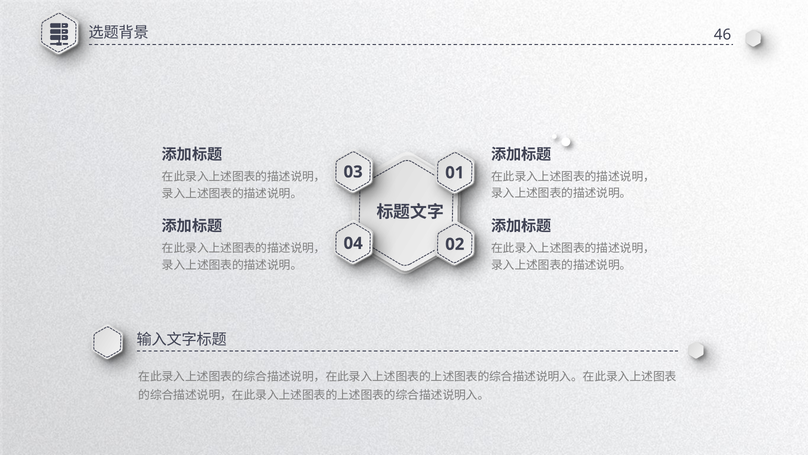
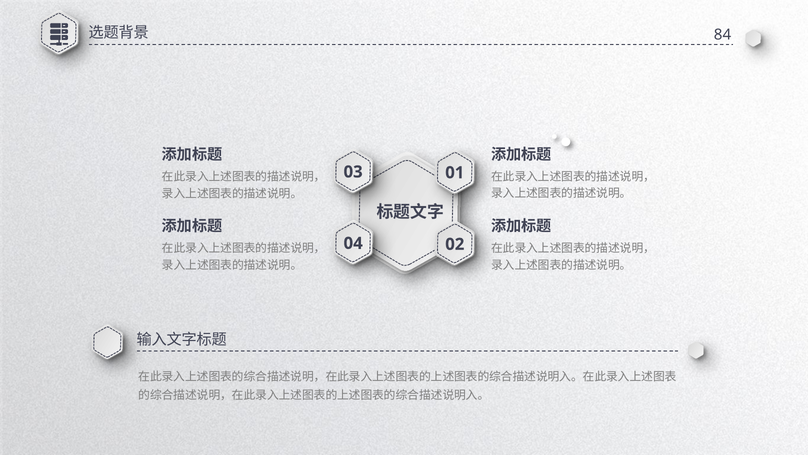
46: 46 -> 84 (723, 35)
